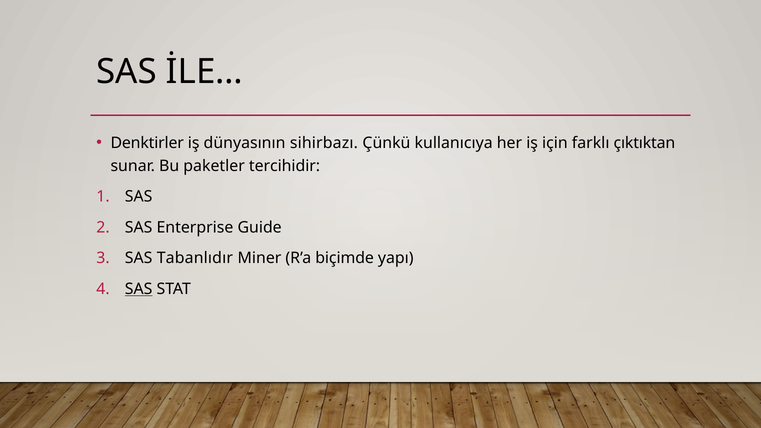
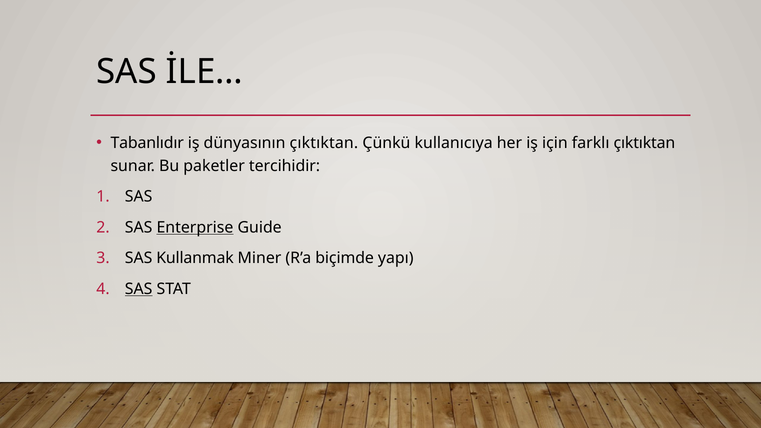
Denktirler: Denktirler -> Tabanlıdır (147, 143)
dünyasının sihirbazı: sihirbazı -> çıktıktan (324, 143)
Enterprise underline: none -> present (195, 227)
Tabanlıdır: Tabanlıdır -> Kullanmak (195, 258)
